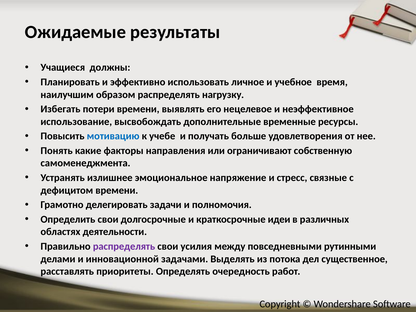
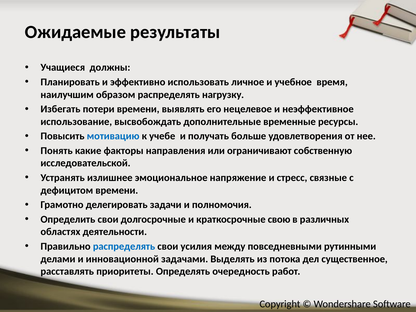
самоменеджмента: самоменеджмента -> исследовательской (86, 163)
идеи: идеи -> свою (279, 219)
распределять colour: purple -> blue (124, 246)
